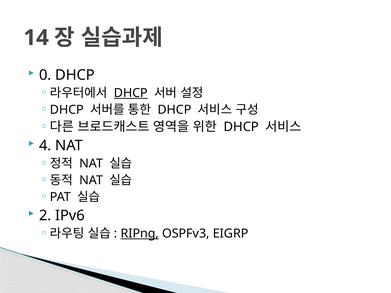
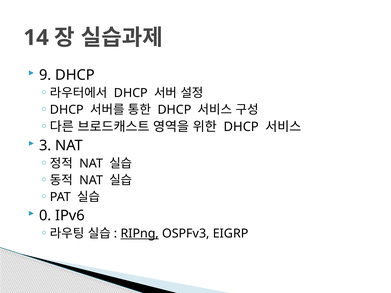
0: 0 -> 9 (45, 75)
DHCP underline: present -> none (131, 93)
4: 4 -> 3 (45, 146)
2: 2 -> 0 (45, 216)
